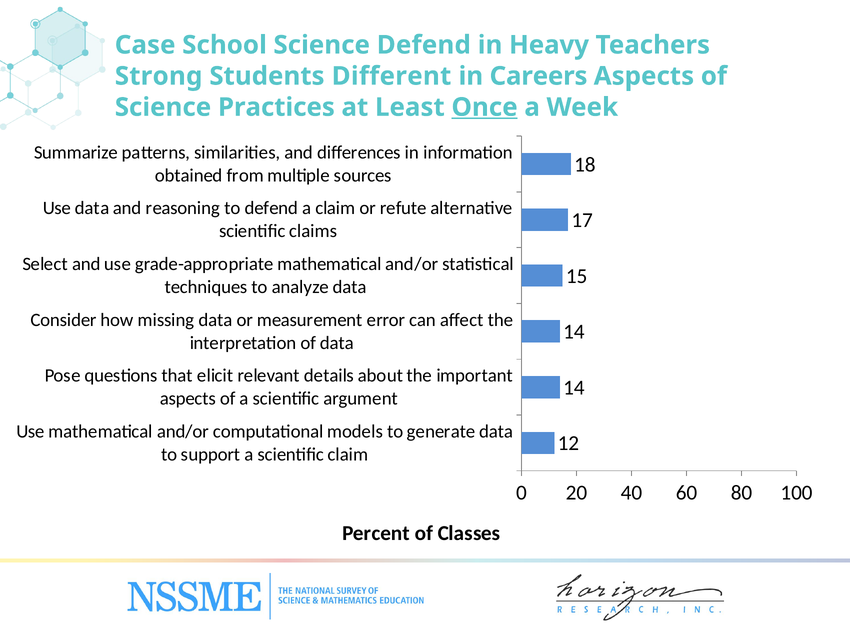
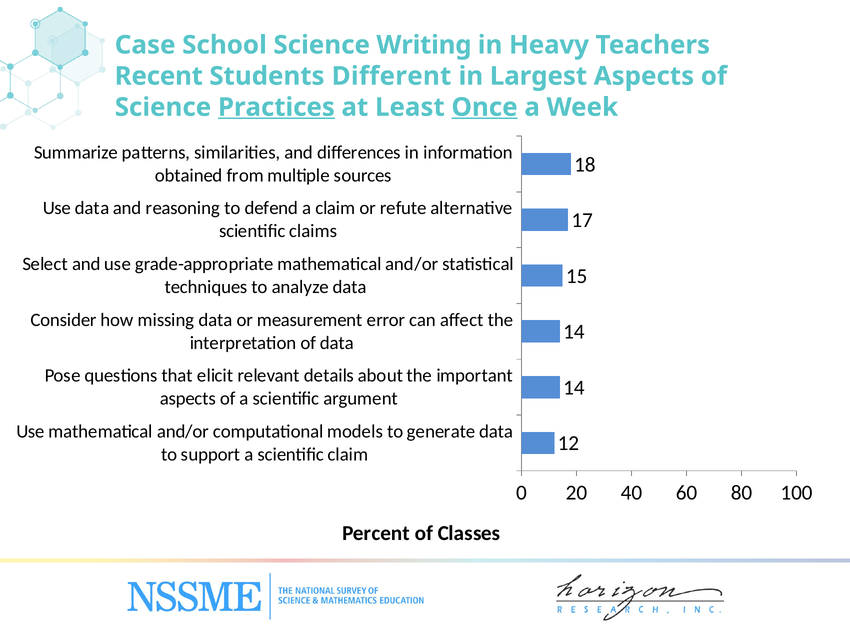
Science Defend: Defend -> Writing (424, 45)
Strong: Strong -> Recent (159, 76)
Careers: Careers -> Largest (538, 76)
Practices underline: none -> present (276, 107)
